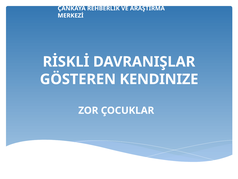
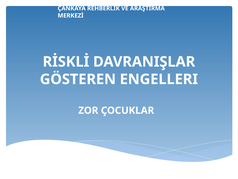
KENDINIZE: KENDINIZE -> ENGELLERI (159, 79)
